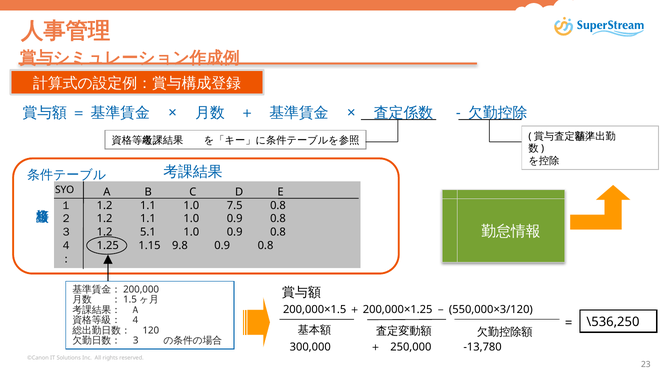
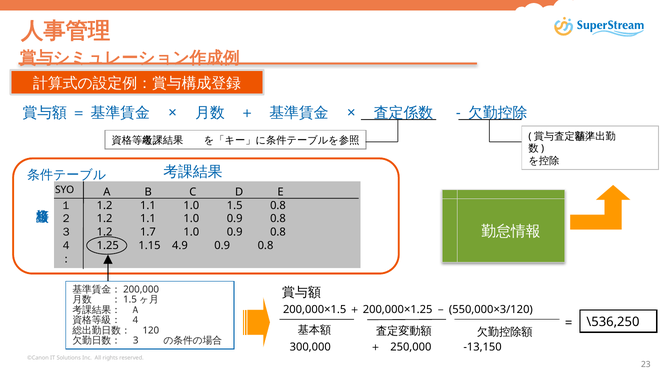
7.5: 7.5 -> 1.5 (235, 206)
5.1: 5.1 -> 1.7 (148, 232)
9.8: 9.8 -> 4.9 (180, 246)
-13,780: -13,780 -> -13,150 (483, 347)
